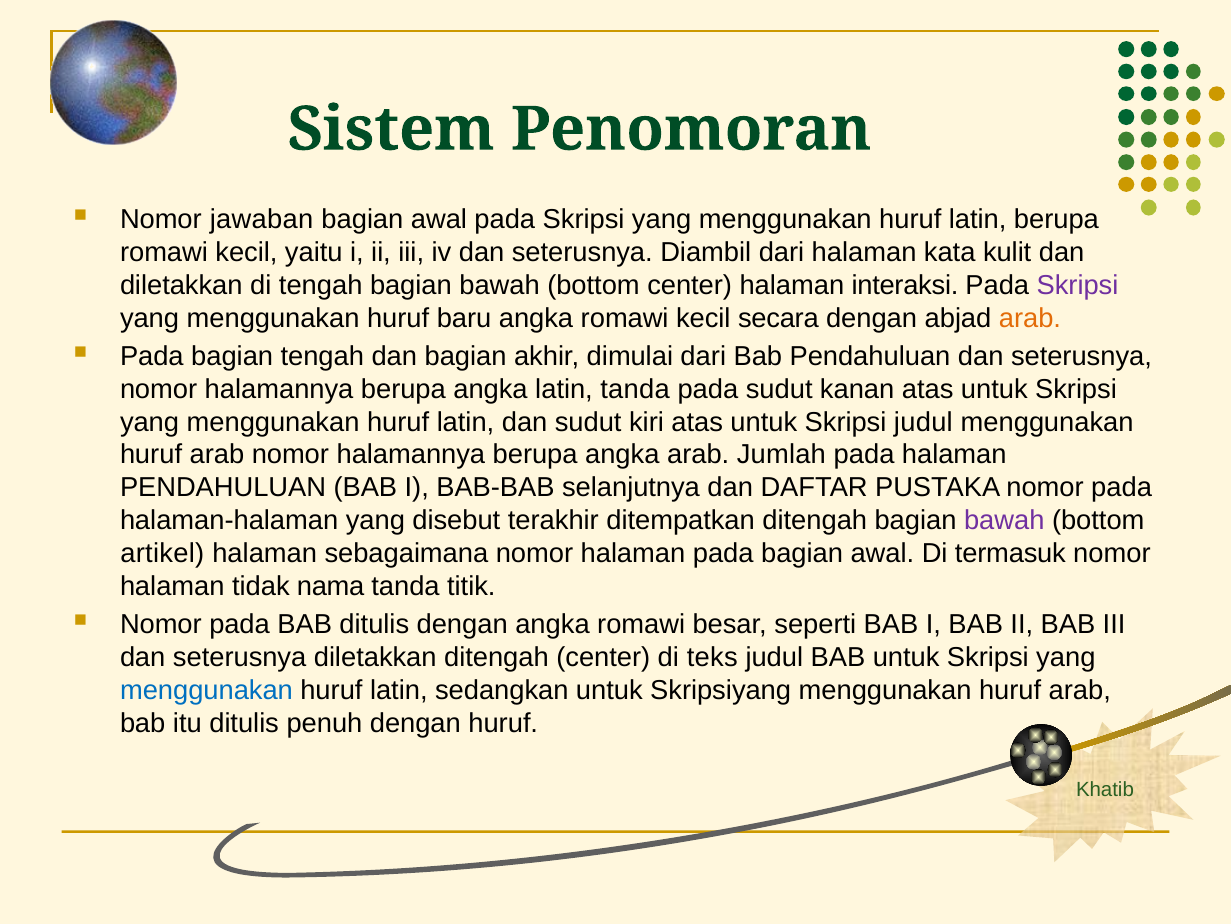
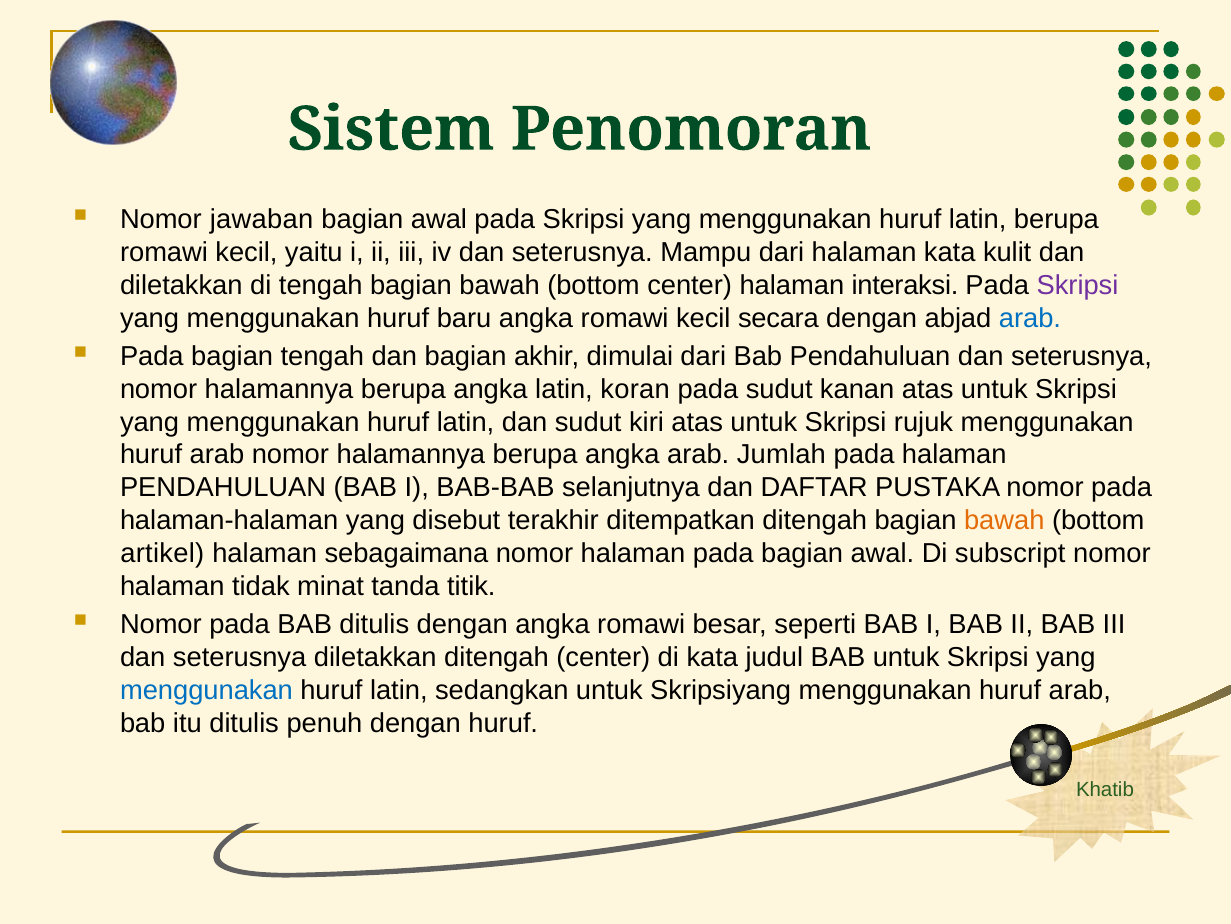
Diambil: Diambil -> Mampu (706, 252)
arab colour: orange -> blue (1030, 318)
latin tanda: tanda -> koran (635, 389)
Skripsi judul: judul -> rujuk (924, 422)
bawah colour: purple -> orange (1004, 520)
termasuk: termasuk -> subscript (1010, 553)
nama: nama -> minat (331, 586)
di teks: teks -> kata (712, 657)
